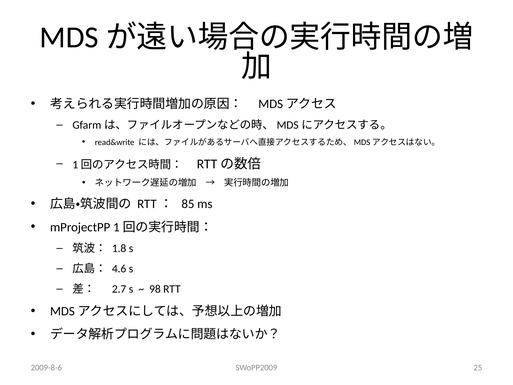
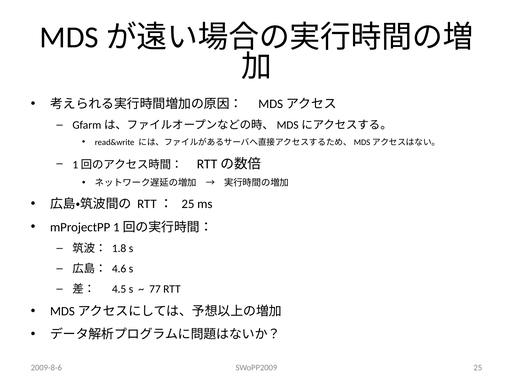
RTT： 85: 85 -> 25 (188, 204)
2.7: 2.7 -> 4.5 (119, 289)
98: 98 -> 77 (155, 289)
